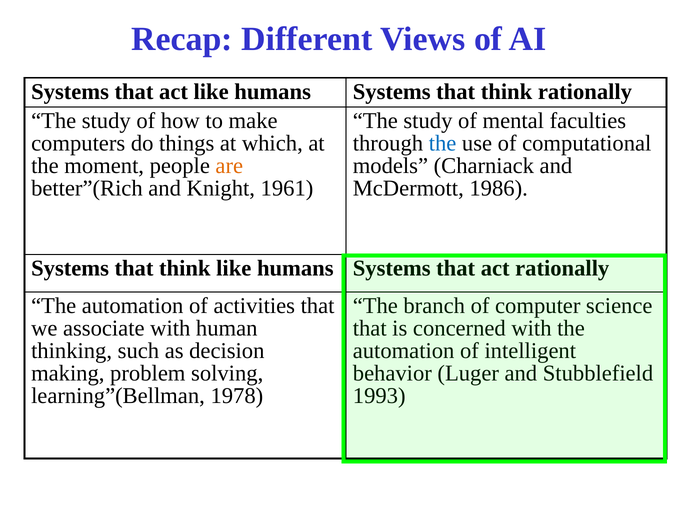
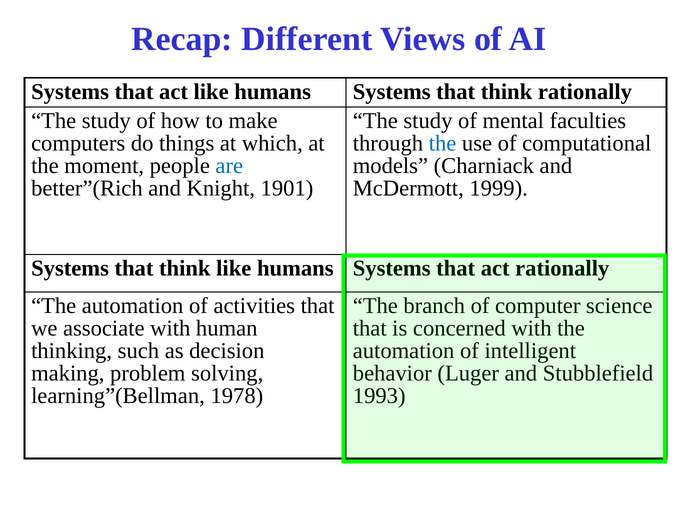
are colour: orange -> blue (229, 166)
1961: 1961 -> 1901 (287, 188)
1986: 1986 -> 1999 (499, 188)
